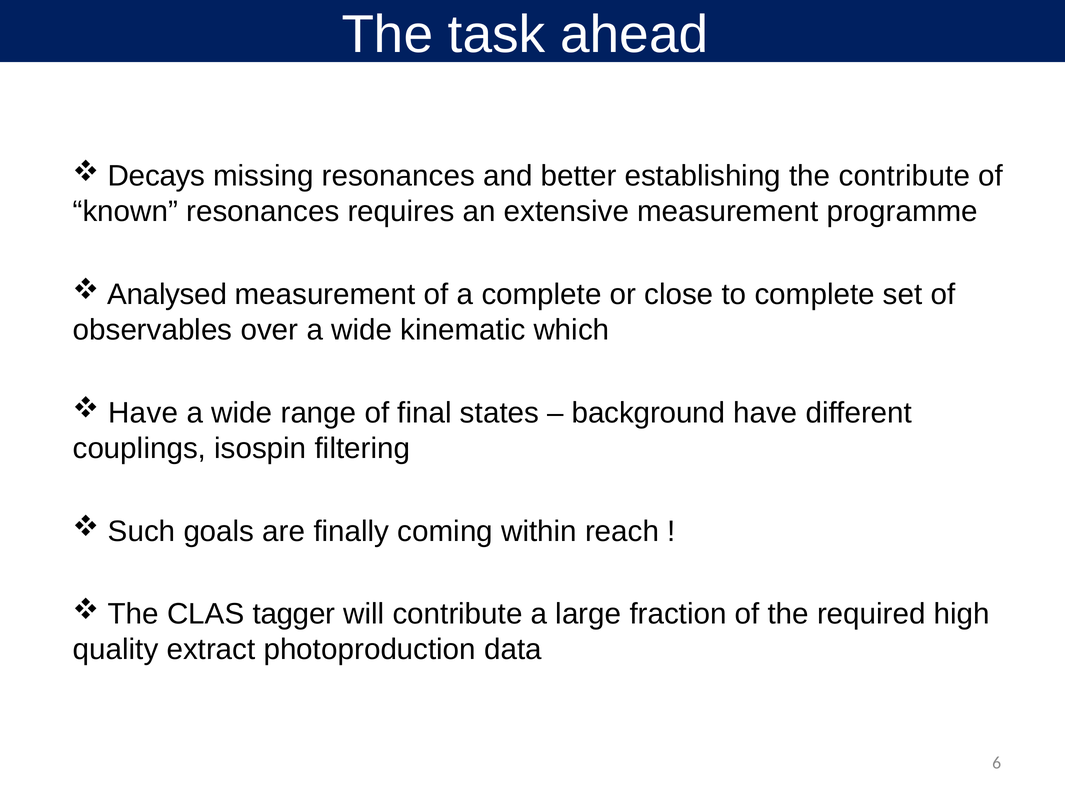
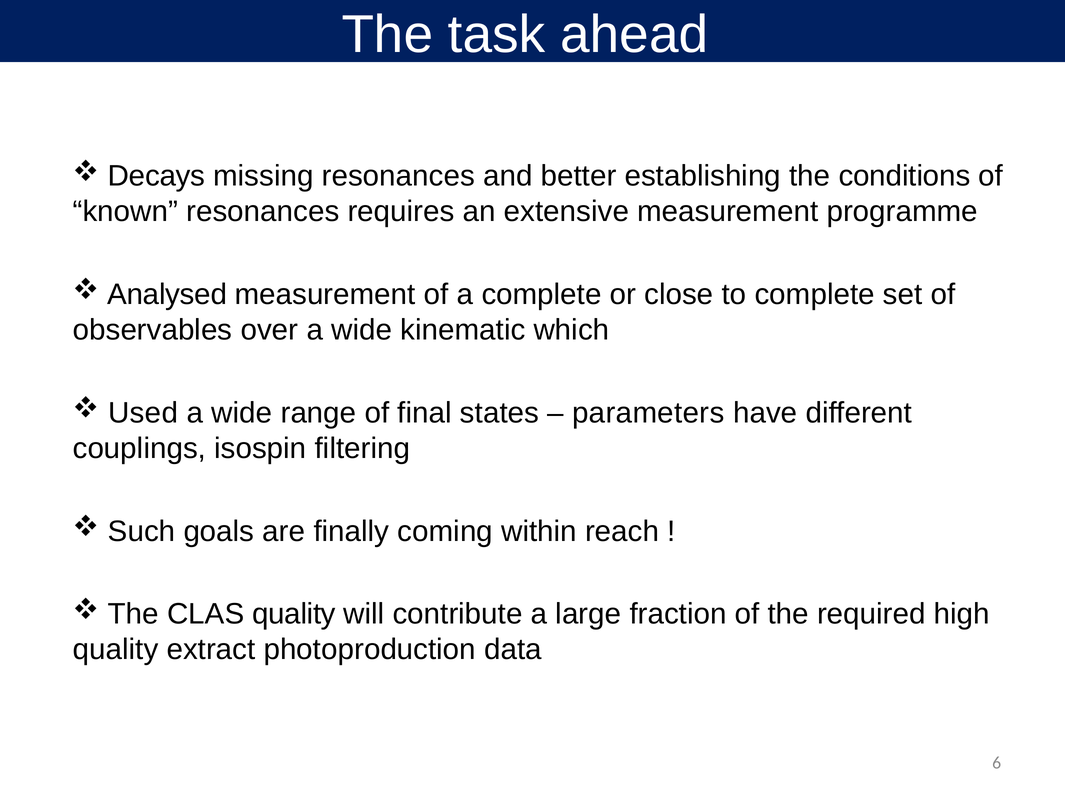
the contribute: contribute -> conditions (904, 176)
Have: Have -> Used (143, 413)
background: background -> parameters (648, 413)
CLAS tagger: tagger -> quality (294, 614)
